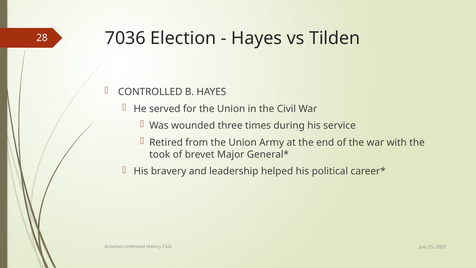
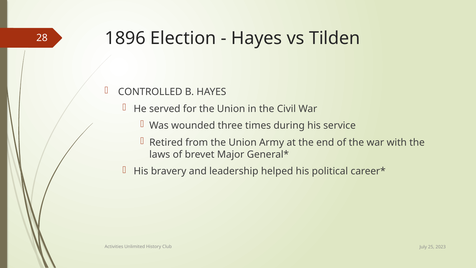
7036: 7036 -> 1896 (125, 38)
took: took -> laws (160, 154)
